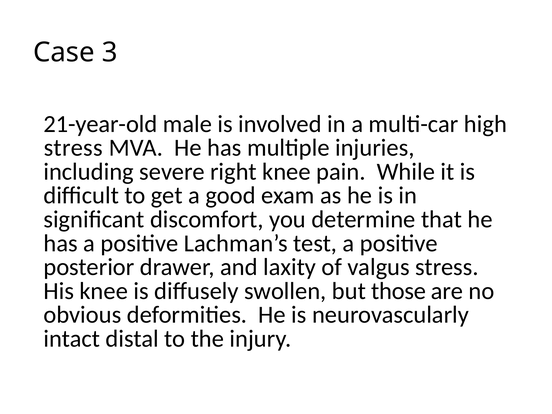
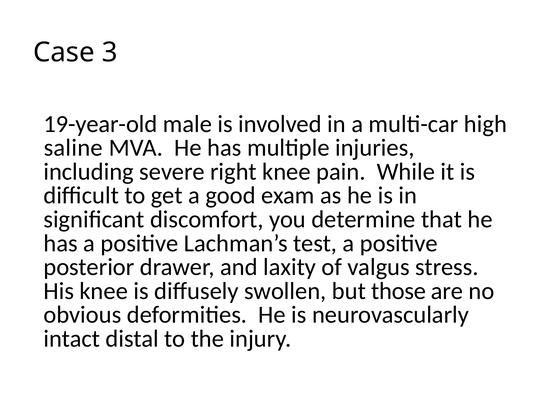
21-year-old: 21-year-old -> 19-year-old (100, 124)
stress: stress -> saline (73, 148)
